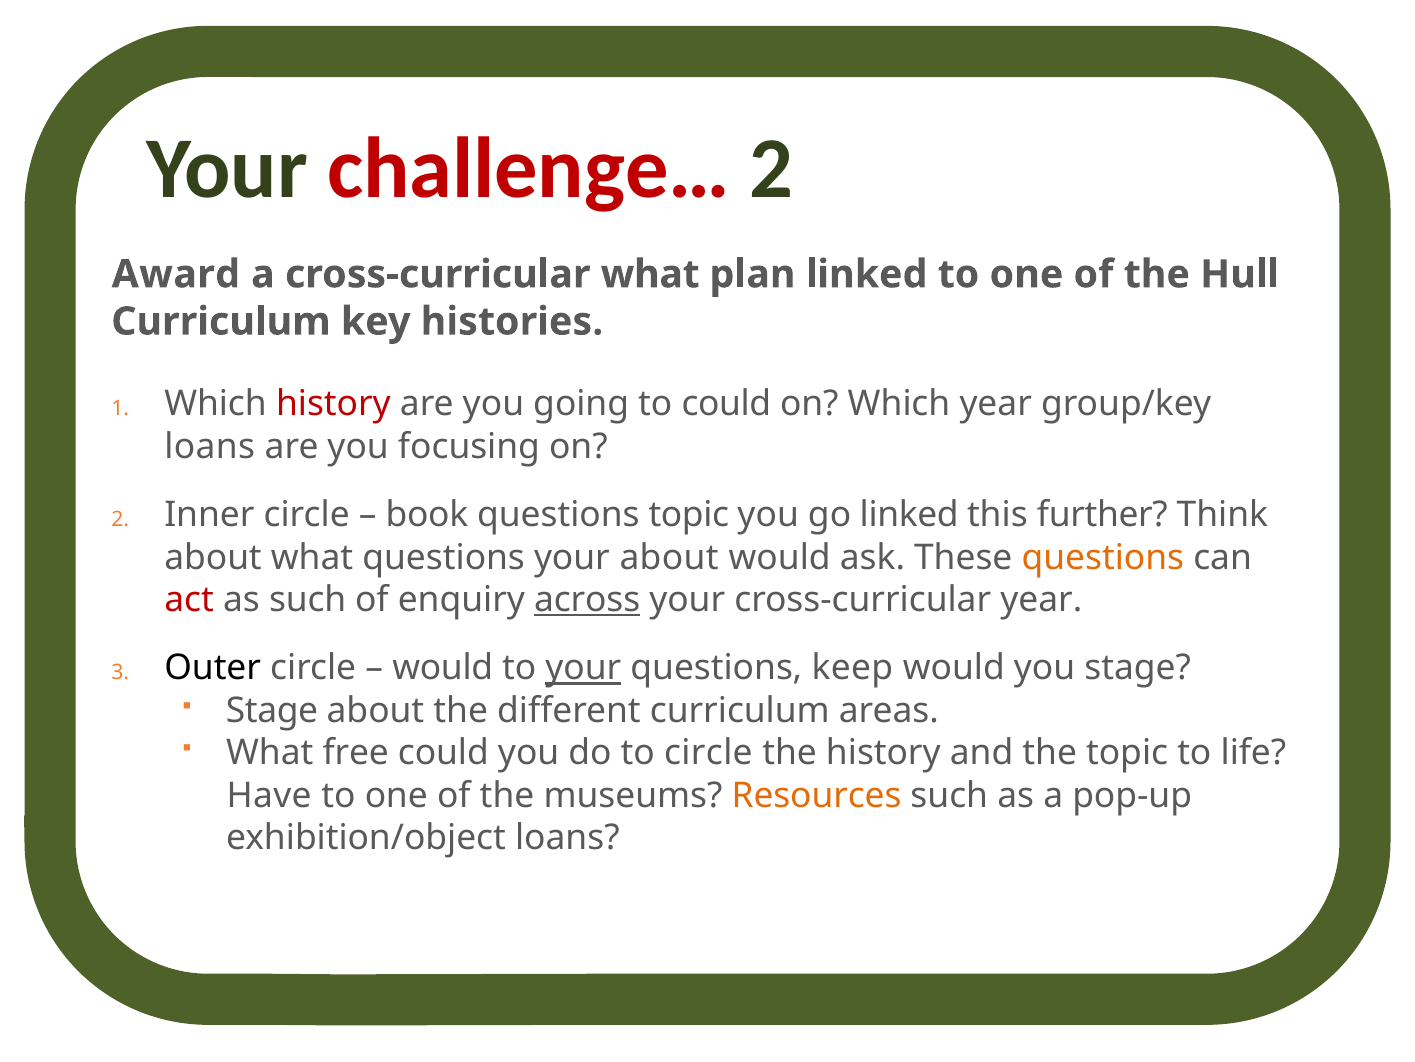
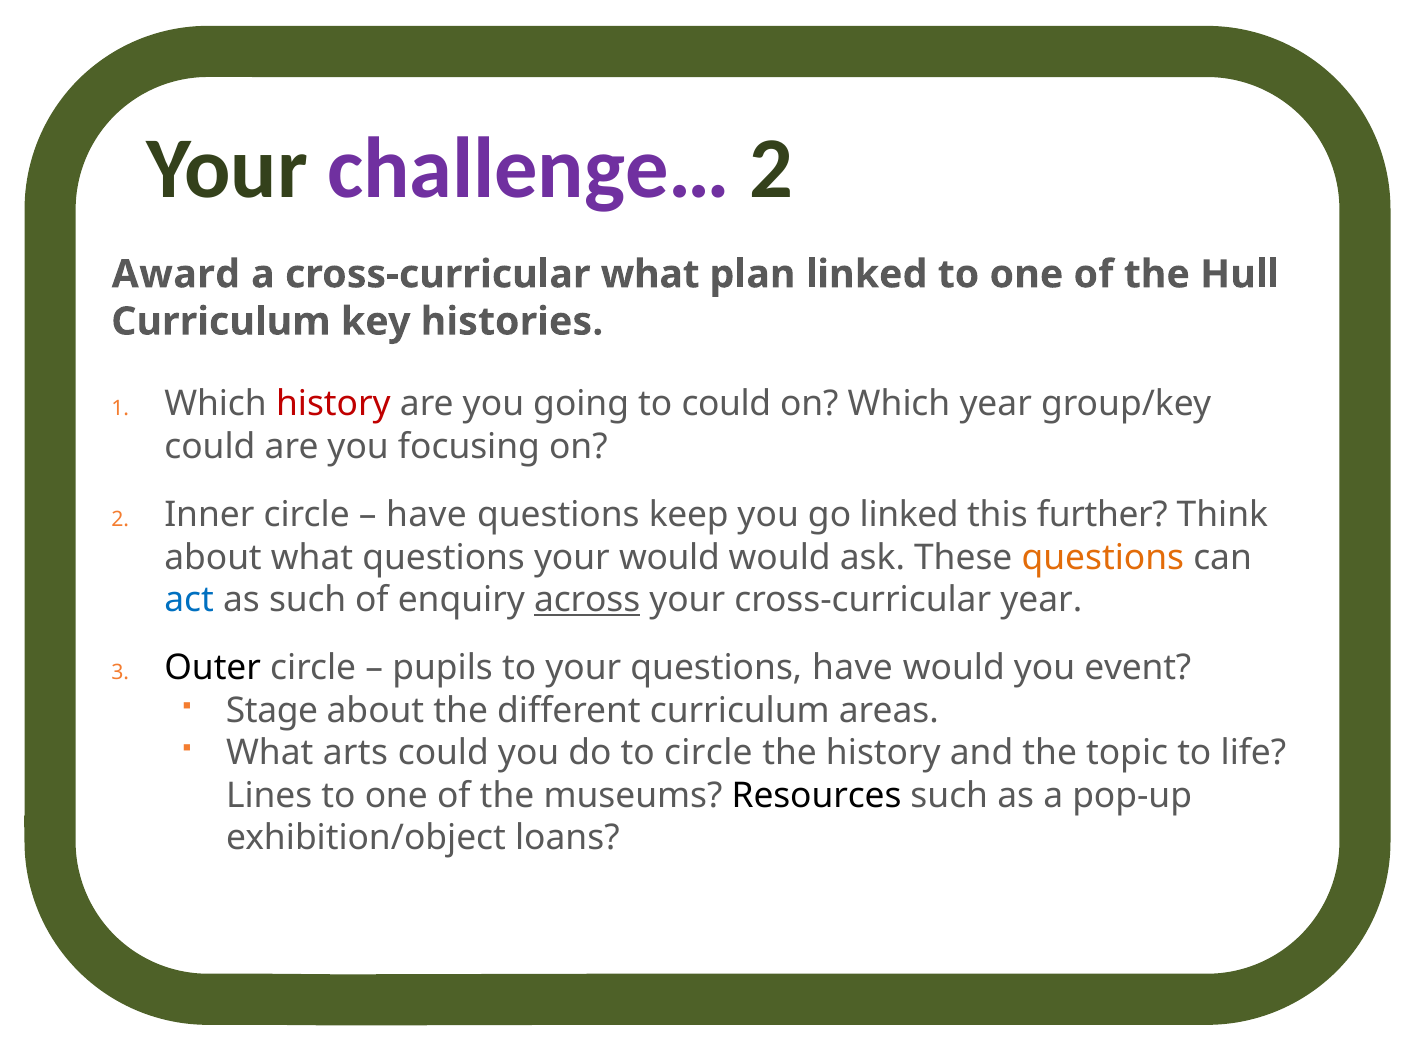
challenge… colour: red -> purple (529, 169)
loans: loans -> could (210, 446)
book: book -> have (427, 514)
questions topic: topic -> keep (689, 514)
your about: about -> would (669, 557)
act colour: red -> blue (189, 599)
would: would -> pupils (443, 668)
your underline: present -> none (583, 668)
questions keep: keep -> have (852, 668)
you stage: stage -> event (1138, 668)
free: free -> arts (355, 753)
Have: Have -> Lines (269, 795)
Resources colour: orange -> black (817, 795)
